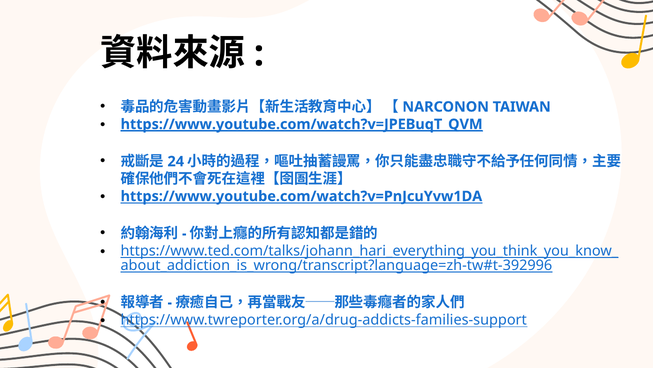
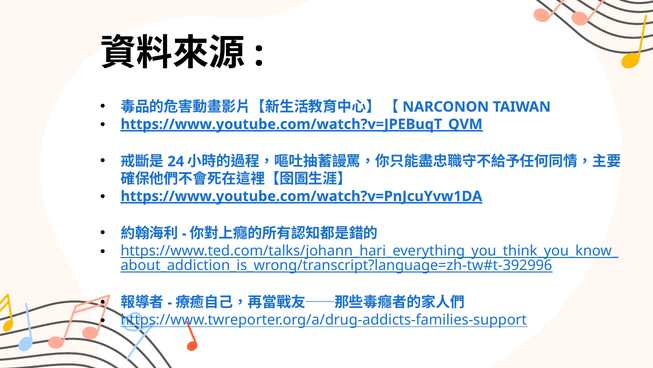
https://www.youtube.com/watch?v=PnJcuYvw1DA underline: none -> present (301, 196)
